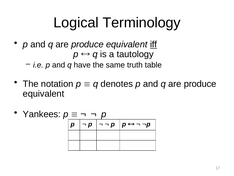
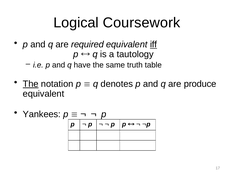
Terminology: Terminology -> Coursework (141, 23)
produce: produce -> required (87, 44)
The underline: none -> present (31, 84)
